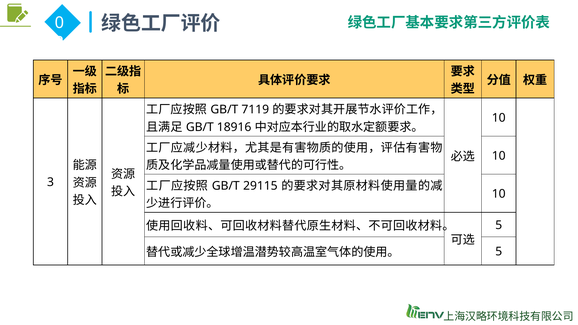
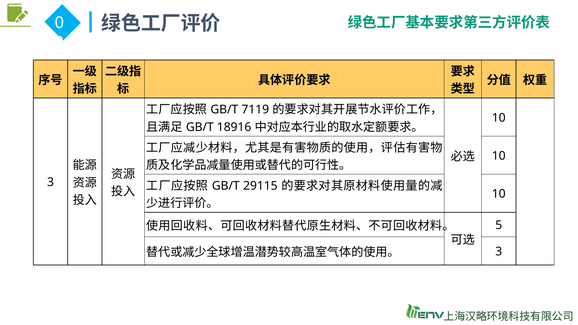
5: 5 -> 3 (499, 252)
